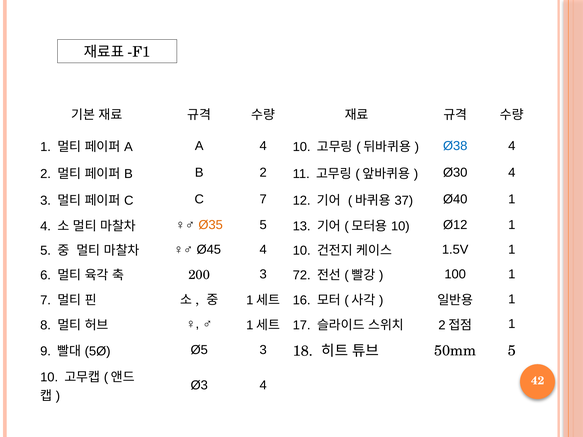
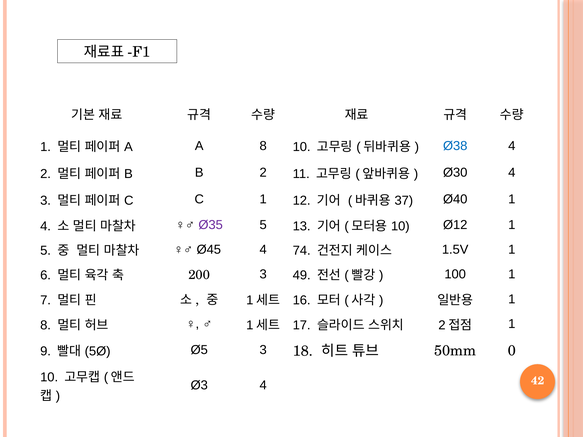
A 4: 4 -> 8 (263, 146)
C 7: 7 -> 1 (263, 200)
Ø35 colour: orange -> purple (211, 225)
Ø45 4 10: 10 -> 74 (302, 251)
72: 72 -> 49 (302, 276)
50mm 5: 5 -> 0 (512, 351)
